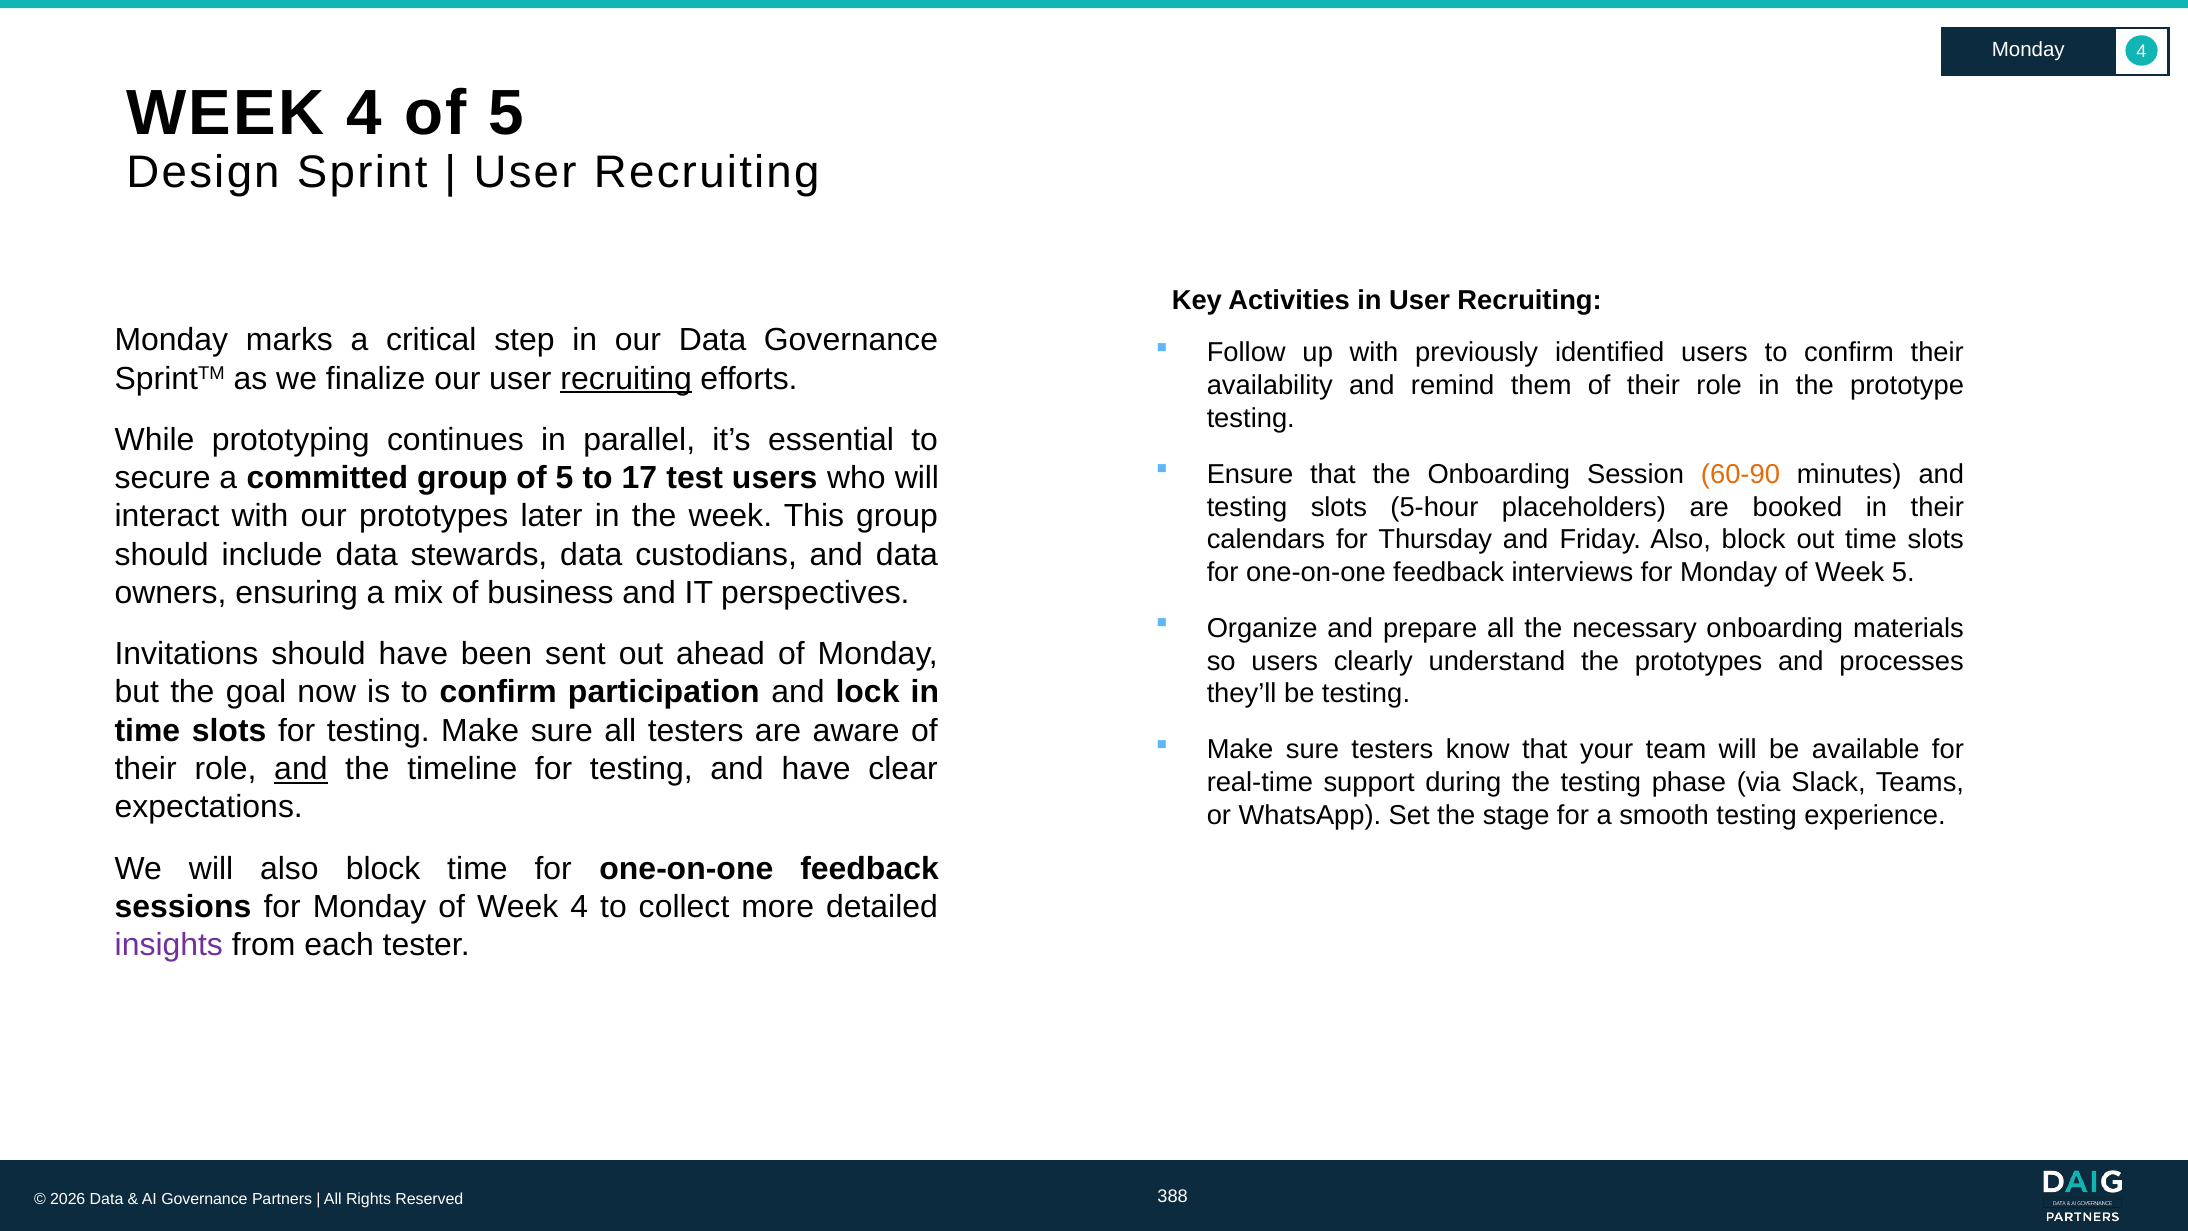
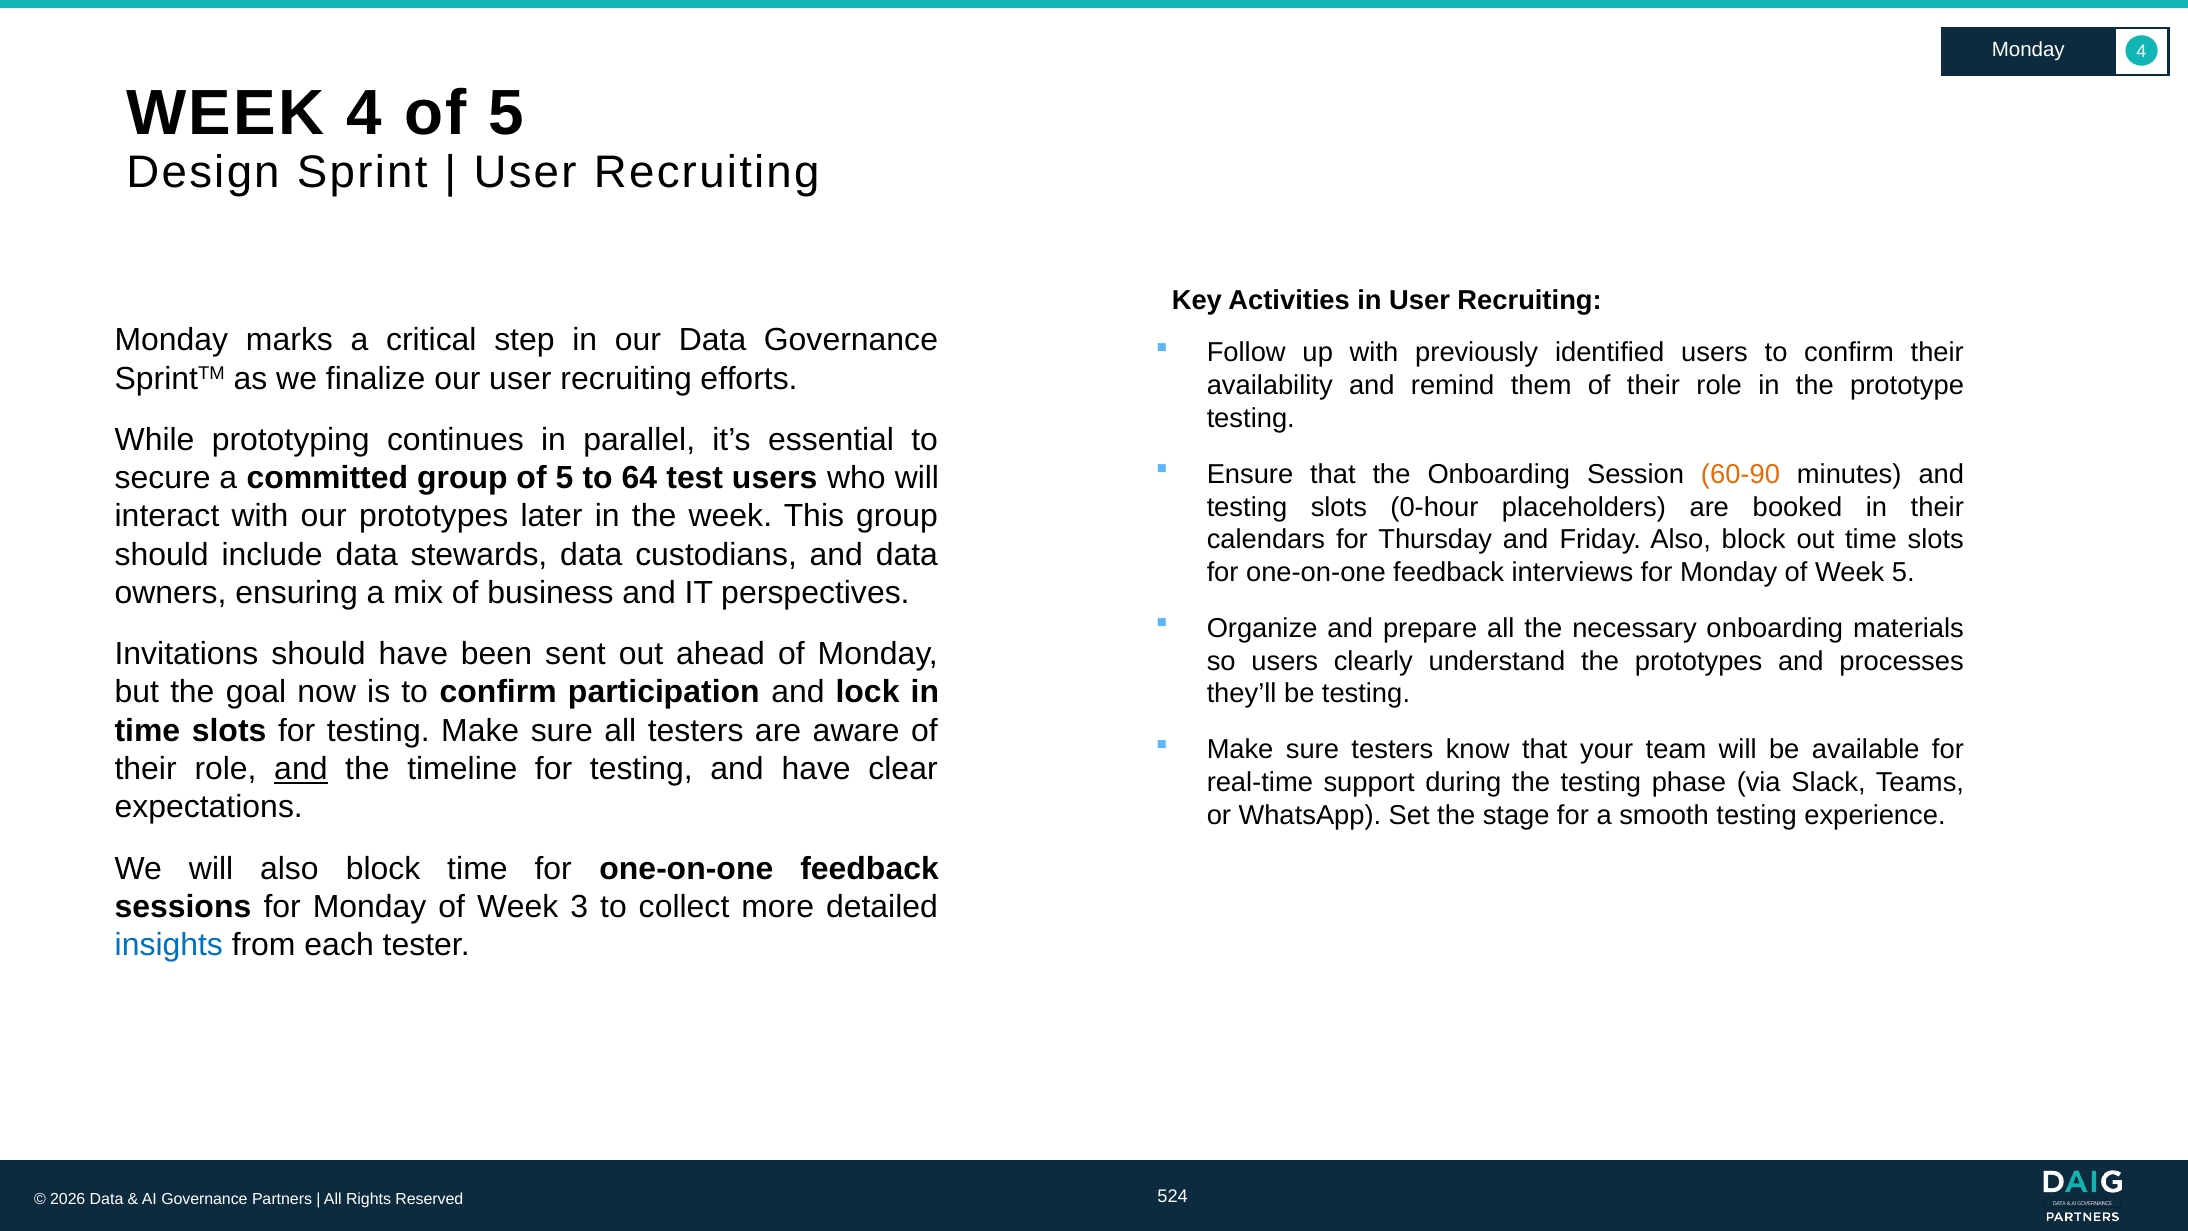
recruiting underline: present -> none (626, 378)
17: 17 -> 64 (639, 478)
5-hour: 5-hour -> 0-hour (1434, 507)
of Week 4: 4 -> 3 (579, 907)
insights colour: purple -> blue (169, 945)
388: 388 -> 524 (1173, 1197)
